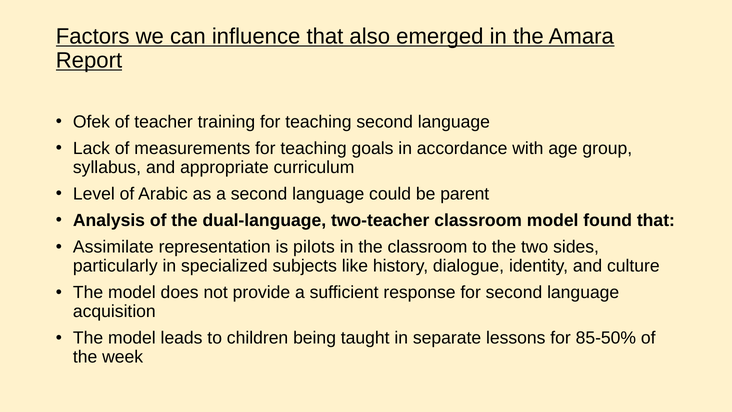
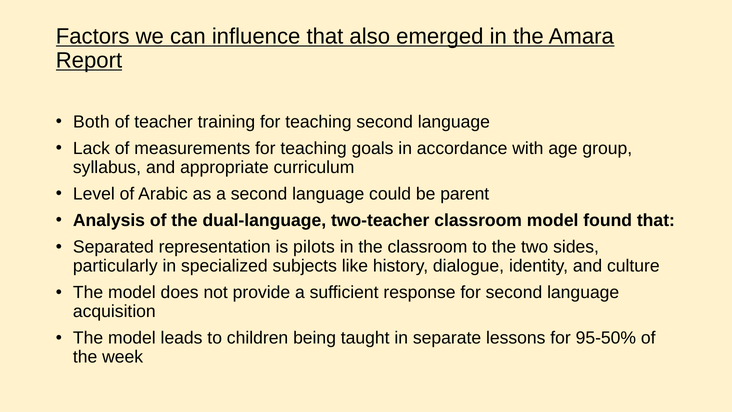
Ofek: Ofek -> Both (91, 122)
Assimilate: Assimilate -> Separated (113, 247)
85-50%: 85-50% -> 95-50% (606, 338)
